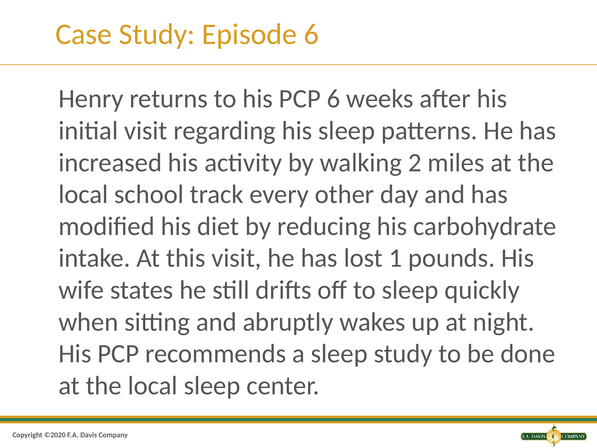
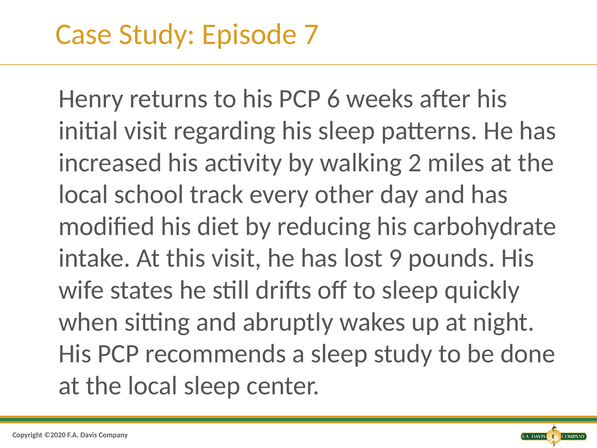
Episode 6: 6 -> 7 (311, 34)
1: 1 -> 9 (395, 258)
